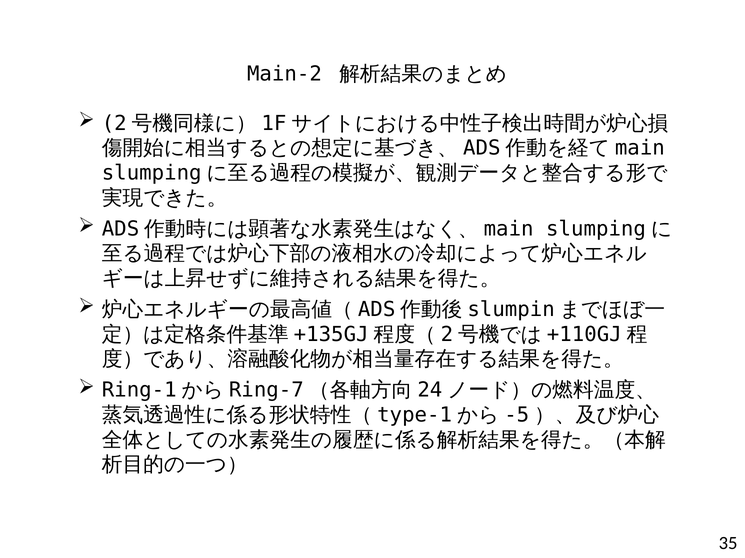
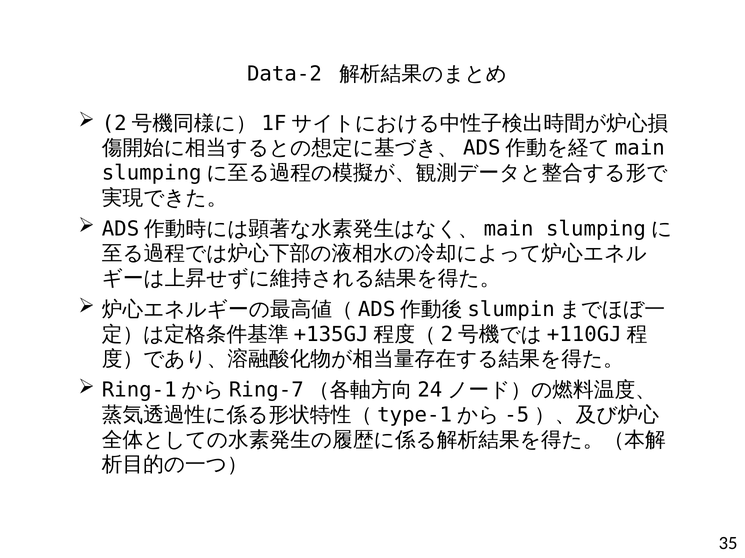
Main-2: Main-2 -> Data-2 (284, 74)
